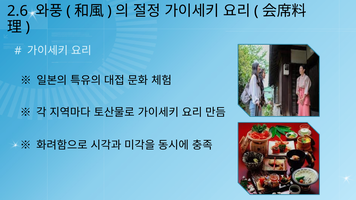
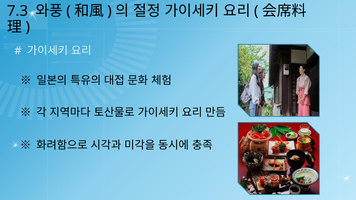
2.6: 2.6 -> 7.3 (18, 11)
